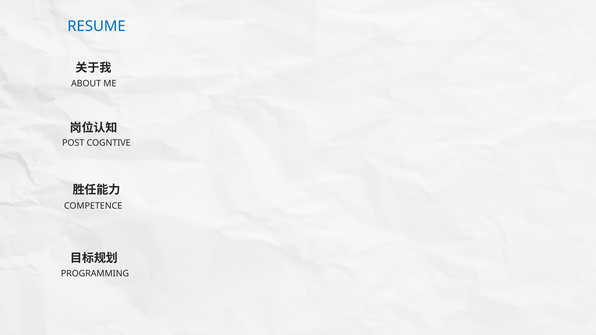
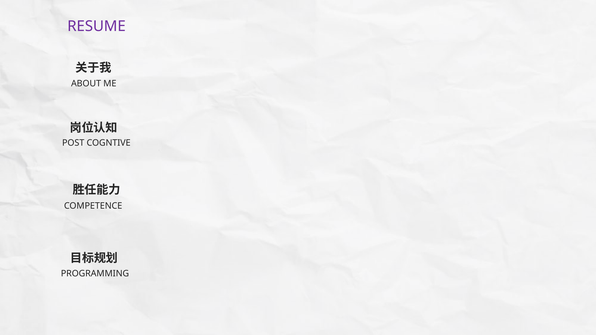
RESUME colour: blue -> purple (97, 26)
